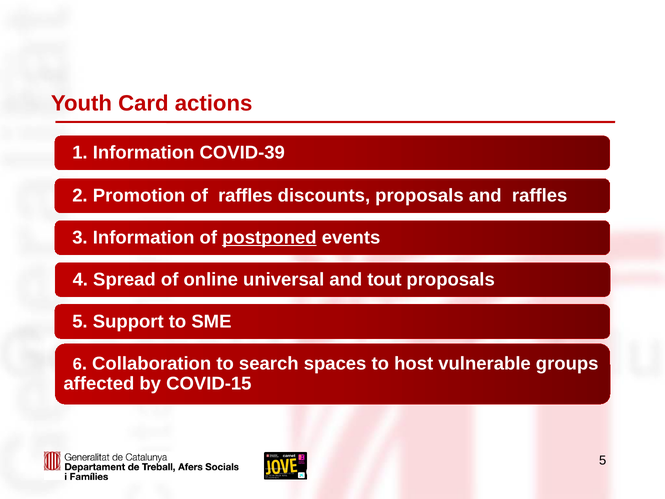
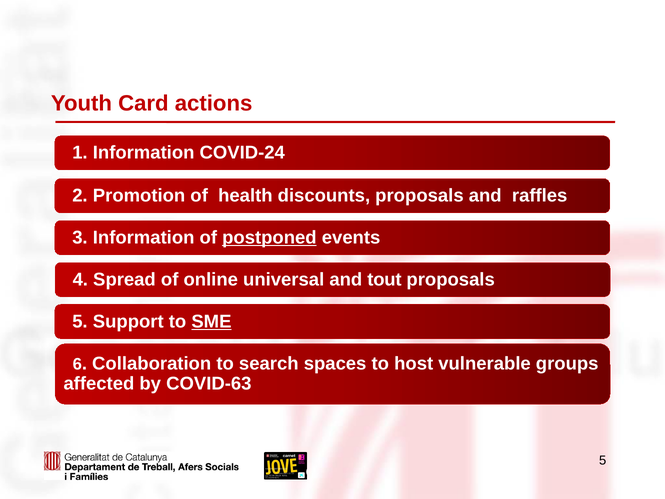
COVID-39: COVID-39 -> COVID-24 (242, 153)
of raffles: raffles -> health (245, 196)
SME underline: none -> present (211, 321)
COVID-15: COVID-15 -> COVID-63 (209, 384)
